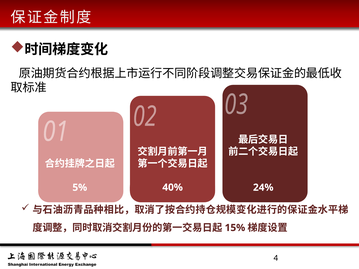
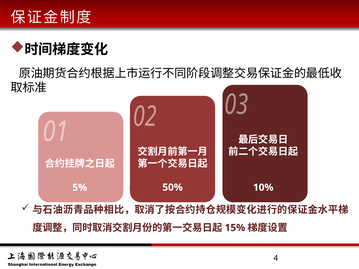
40%: 40% -> 50% (173, 188)
24%: 24% -> 10% (263, 188)
